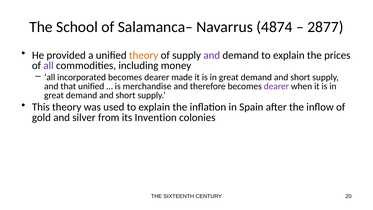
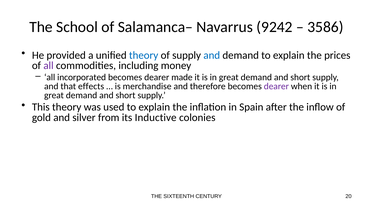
4874: 4874 -> 9242 (275, 27)
2877: 2877 -> 3586 (325, 27)
theory colour: orange -> blue (144, 55)
and colour: purple -> blue (212, 55)
that unified: unified -> effects (91, 86)
Invention: Invention -> Inductive (156, 117)
